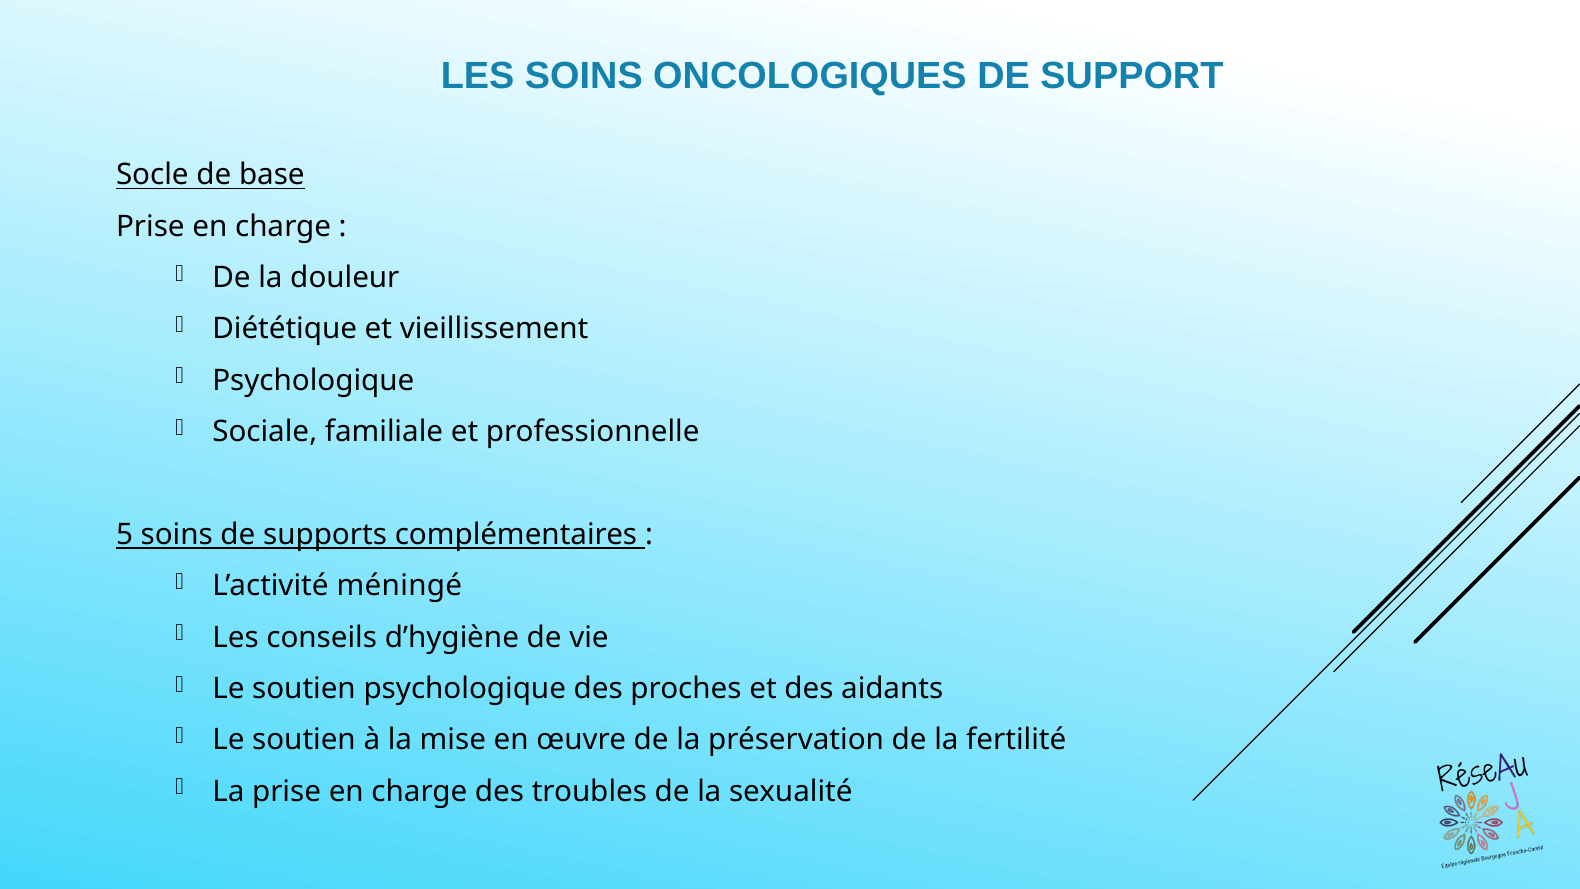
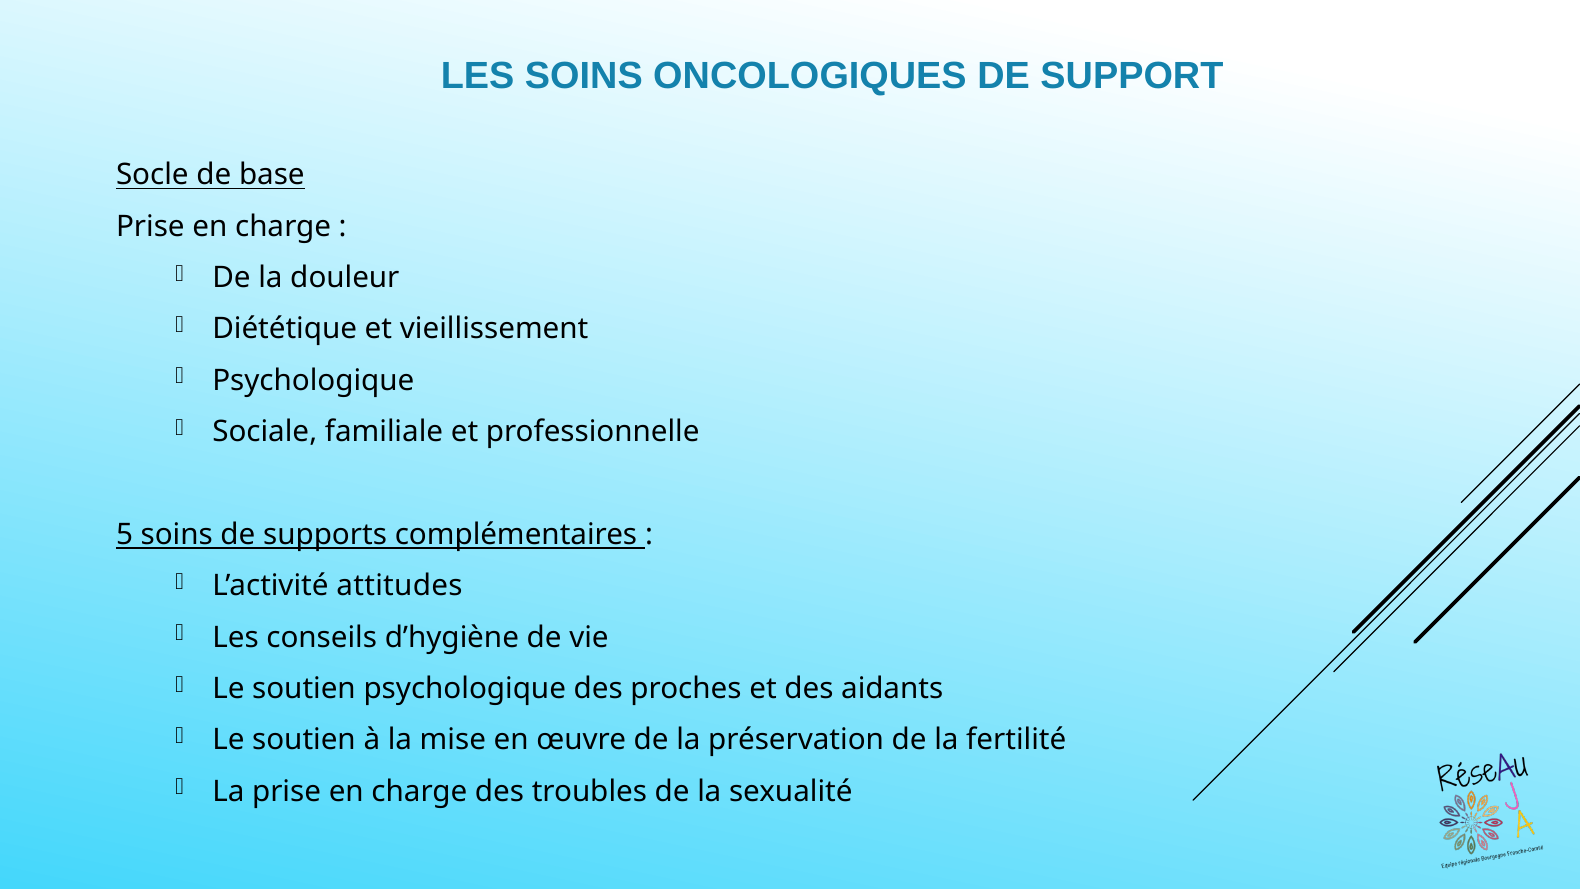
méningé: méningé -> attitudes (399, 586)
